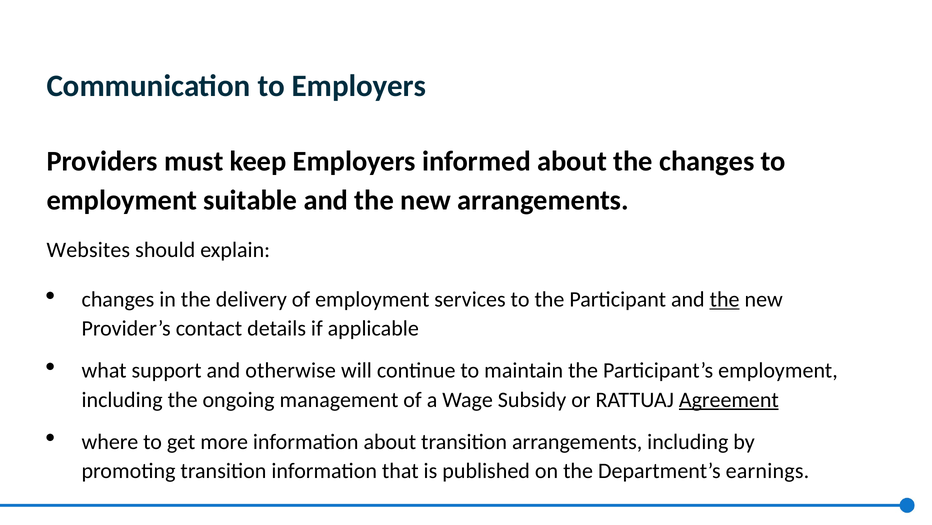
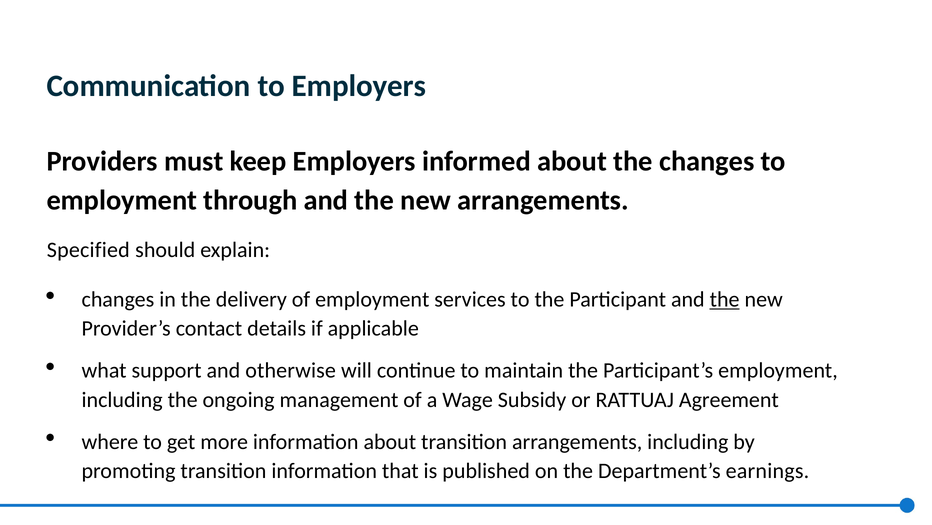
suitable: suitable -> through (250, 200)
Websites: Websites -> Specified (88, 250)
Agreement underline: present -> none (729, 400)
